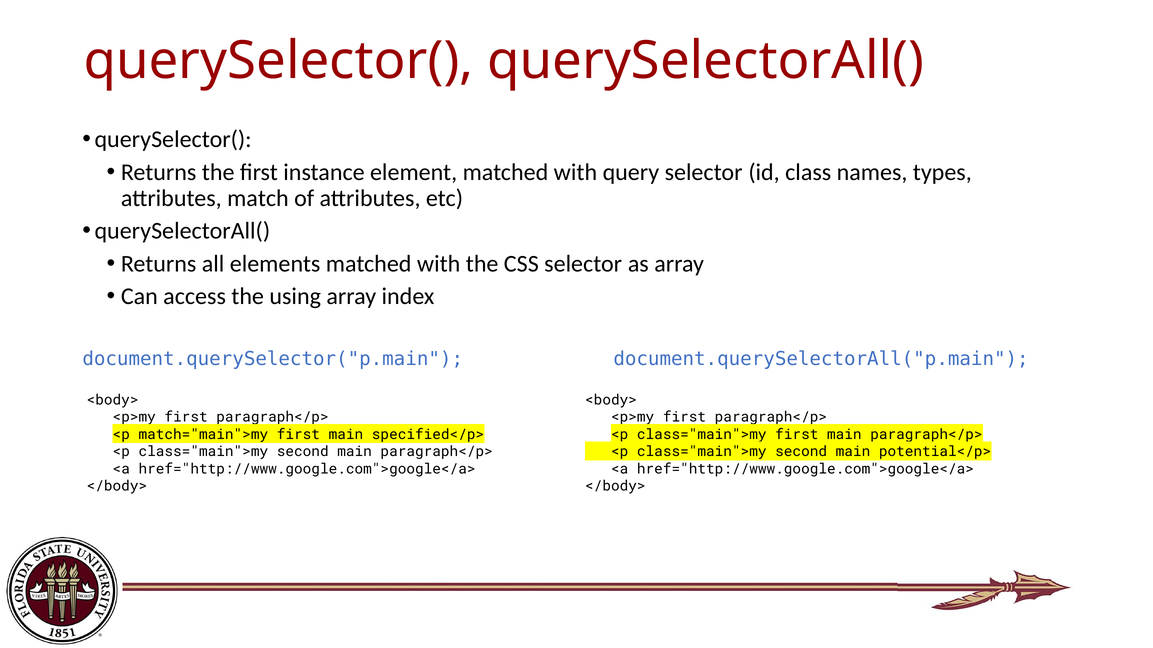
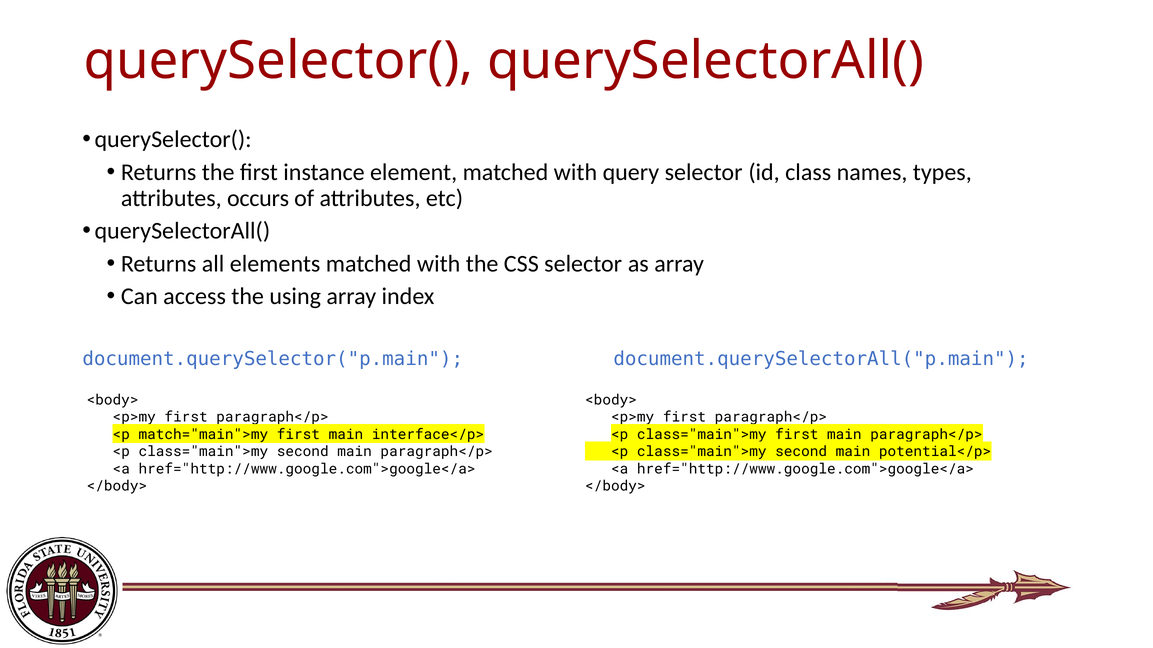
match: match -> occurs (258, 198)
specified</p>: specified</p> -> interface</p> (428, 435)
